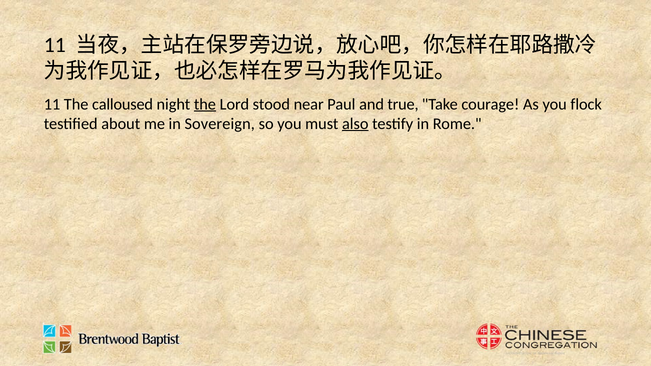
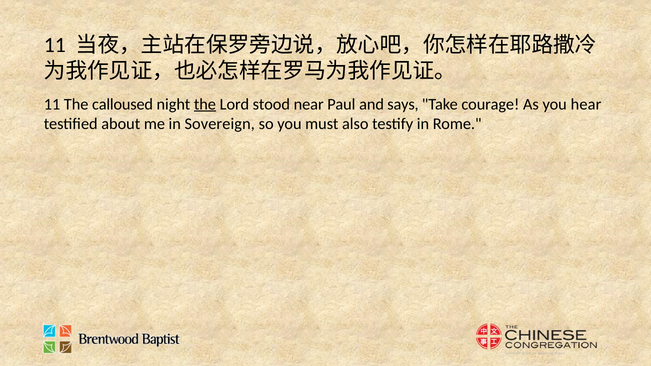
true: true -> says (403, 104)
flock: flock -> hear (586, 104)
also underline: present -> none (355, 124)
